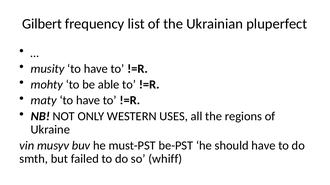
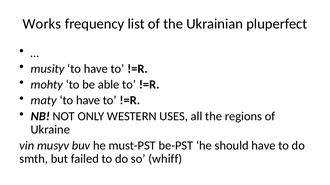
Gilbert: Gilbert -> Works (42, 24)
